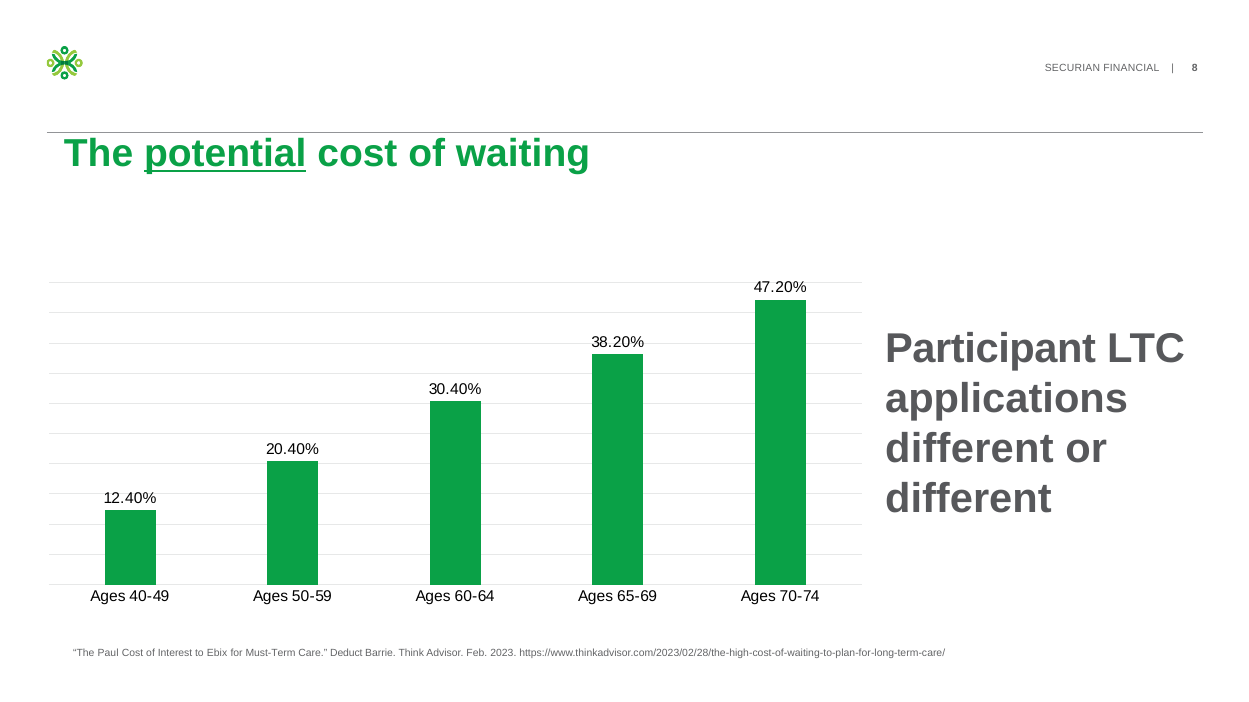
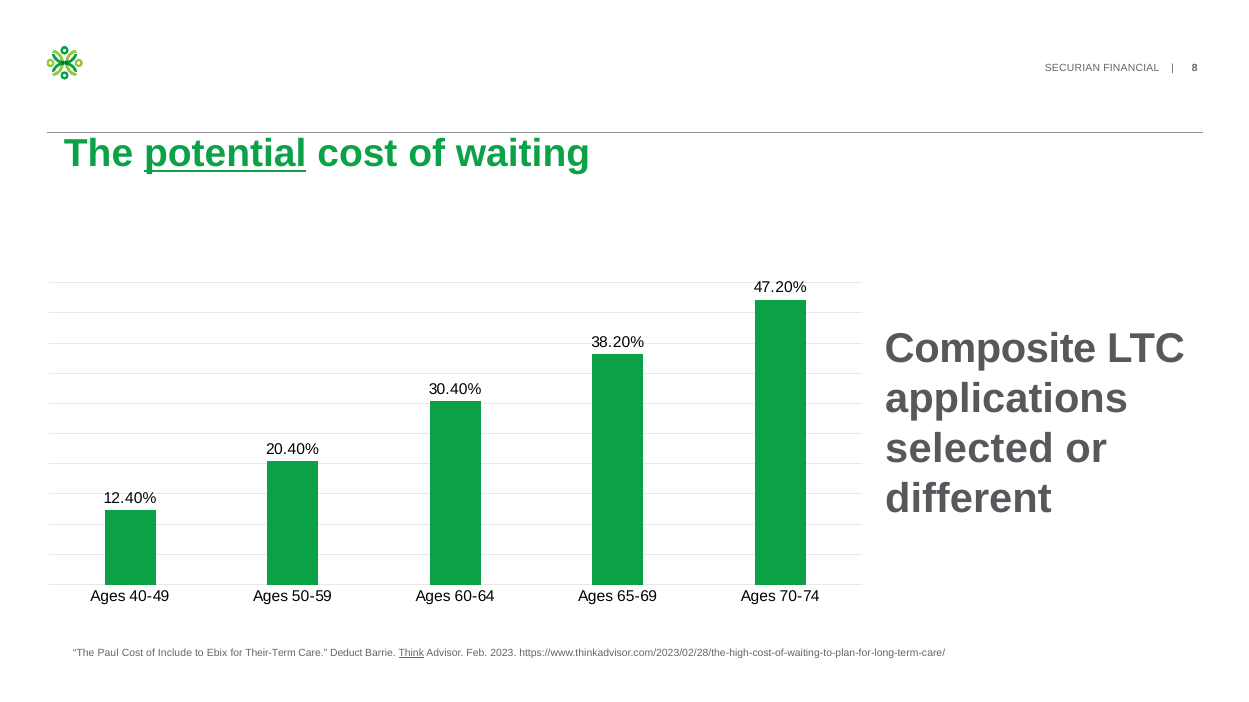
Participant: Participant -> Composite (991, 349)
different: different -> selected (969, 449)
Interest: Interest -> Include (175, 653)
Must-Term: Must-Term -> Their-Term (271, 653)
Think underline: none -> present (411, 653)
